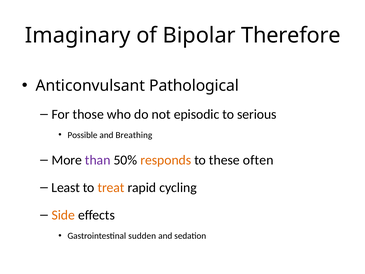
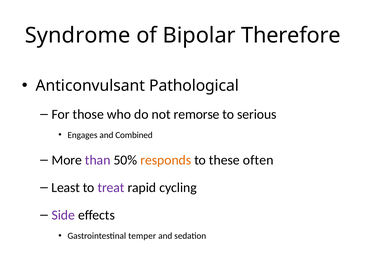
Imaginary: Imaginary -> Syndrome (78, 35)
episodic: episodic -> remorse (197, 114)
Possible: Possible -> Engages (82, 135)
Breathing: Breathing -> Combined (134, 135)
treat colour: orange -> purple (111, 187)
Side colour: orange -> purple (63, 215)
sudden: sudden -> temper (142, 236)
